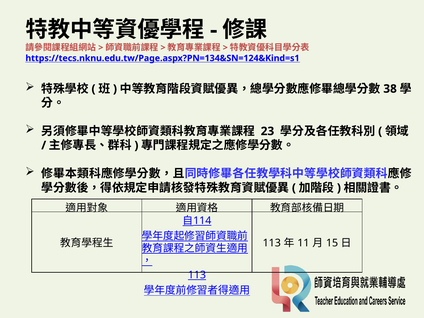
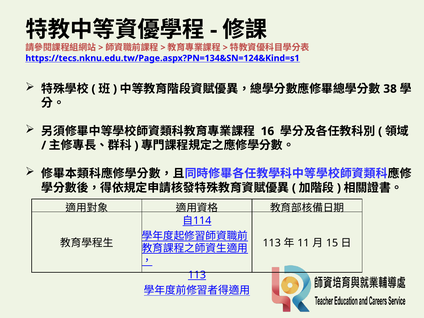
23: 23 -> 16 (267, 131)
